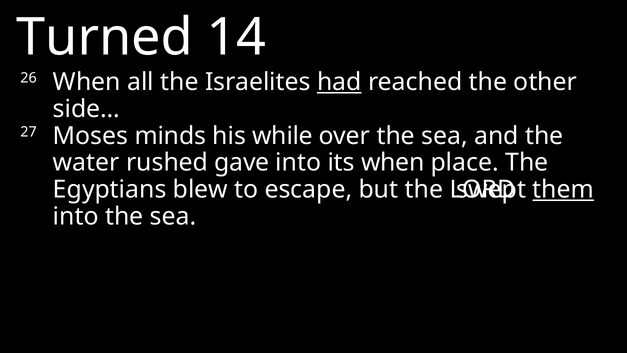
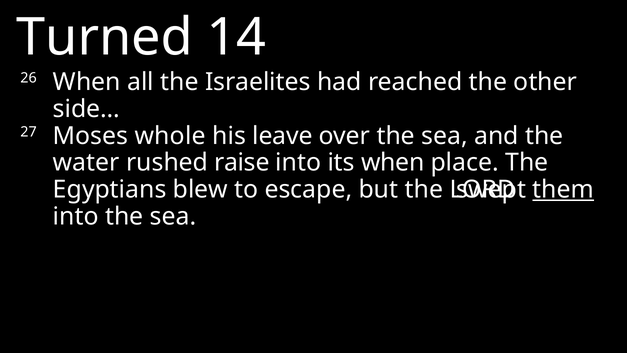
had underline: present -> none (339, 82)
minds: minds -> whole (170, 136)
while: while -> leave (283, 136)
gave: gave -> raise (242, 163)
